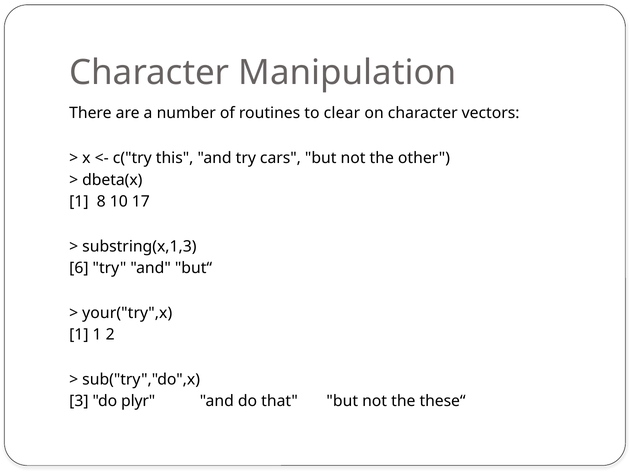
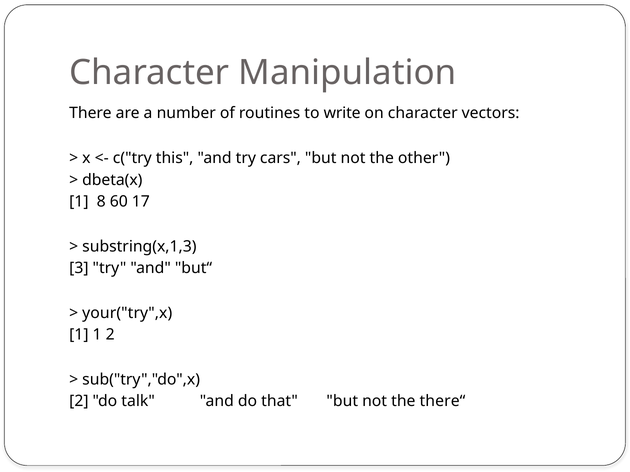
clear: clear -> write (342, 113)
10: 10 -> 60 (119, 202)
6: 6 -> 3 (79, 268)
3: 3 -> 2 (79, 401)
plyr: plyr -> talk (138, 401)
these“: these“ -> there“ (442, 401)
